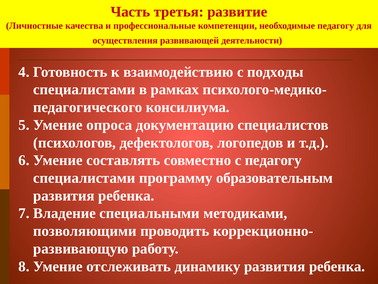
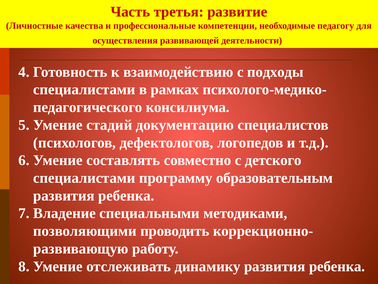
опроса: опроса -> стадий (109, 125)
с педагогу: педагогу -> детского (273, 160)
